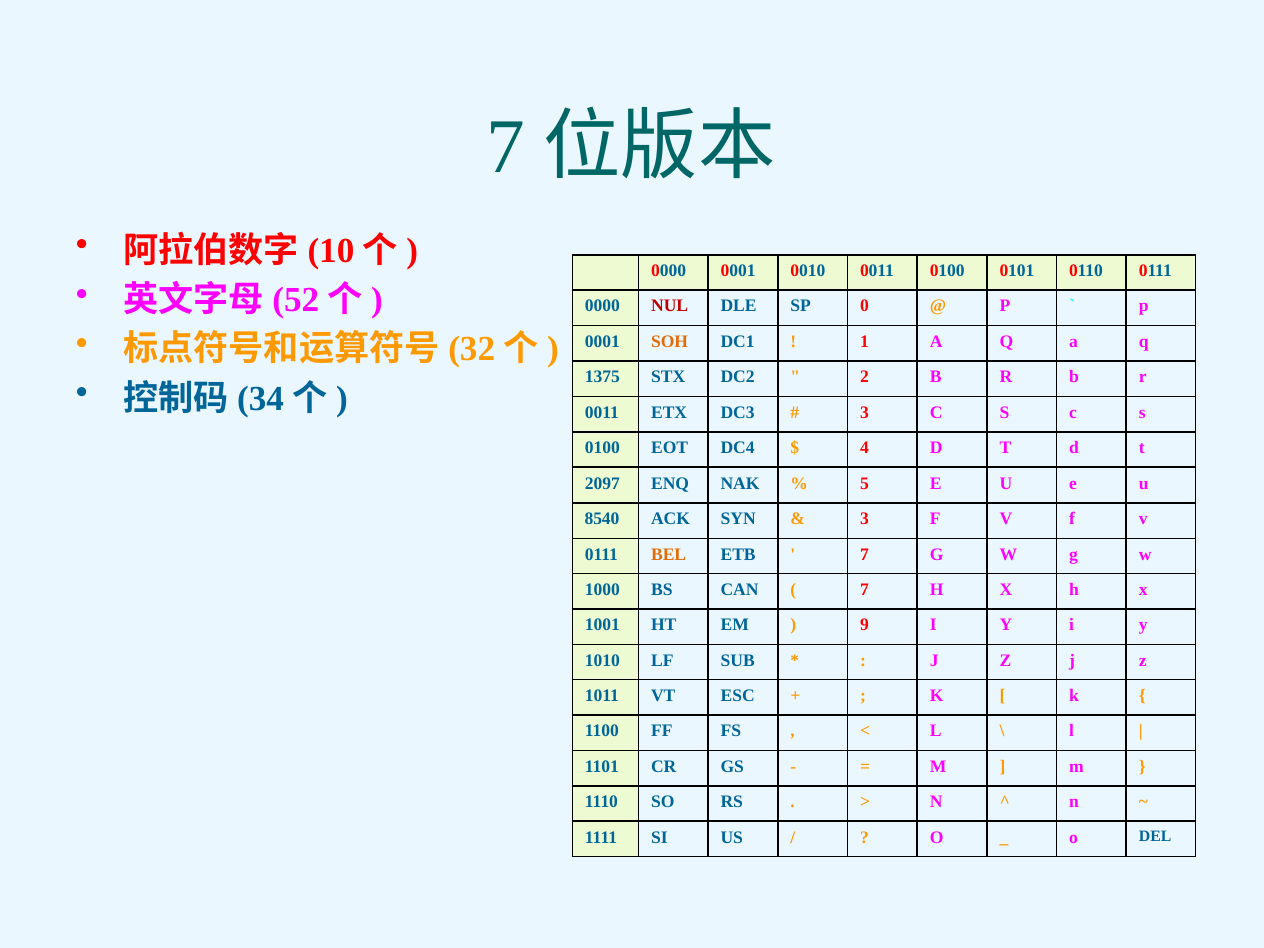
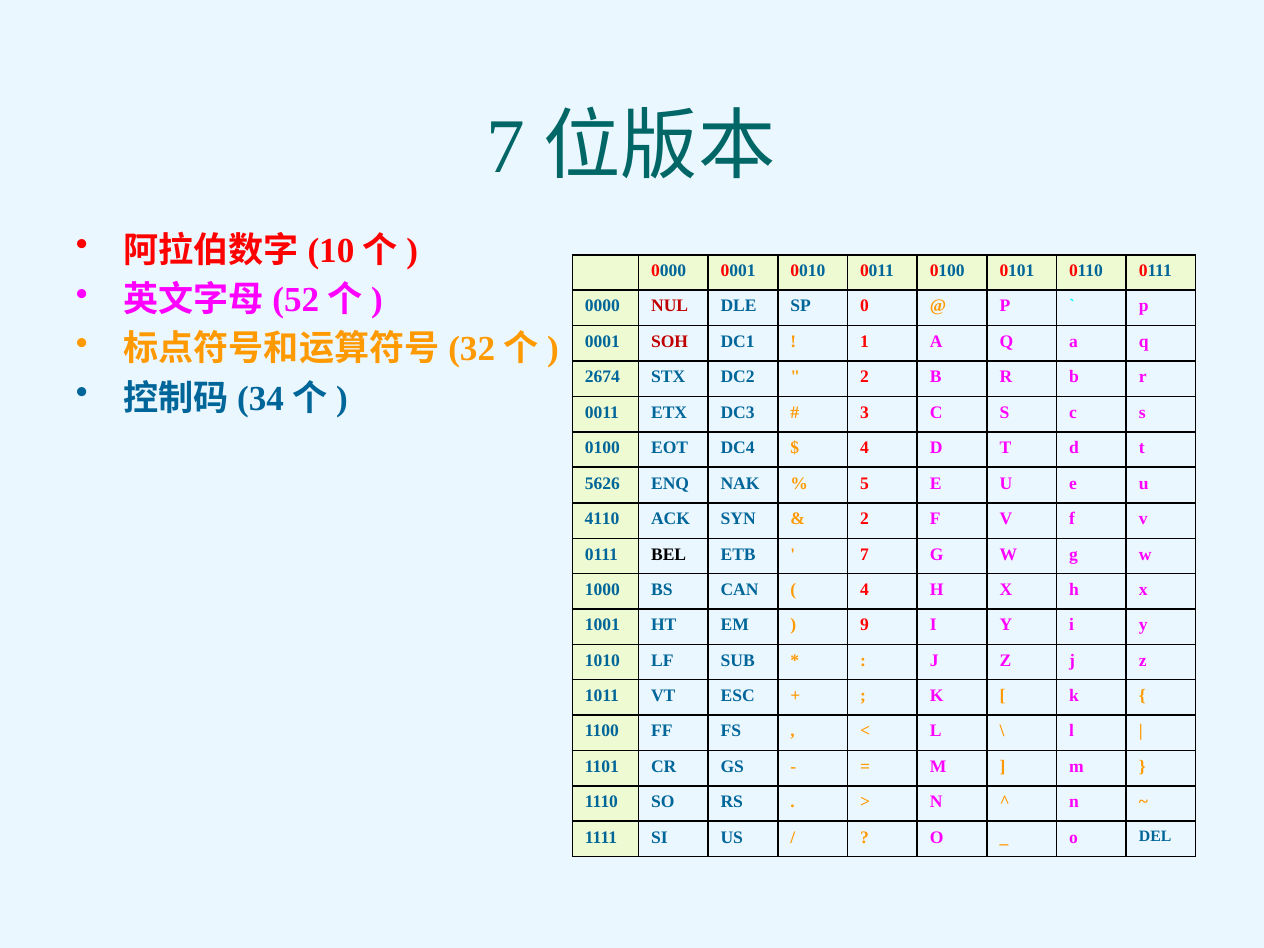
SOH colour: orange -> red (670, 341)
1375: 1375 -> 2674 (602, 377)
2097: 2097 -> 5626 (602, 483)
8540: 8540 -> 4110 (602, 519)
3: 3 -> 2 (864, 519)
BEL colour: orange -> black (669, 554)
7: 7 -> 4 (864, 589)
